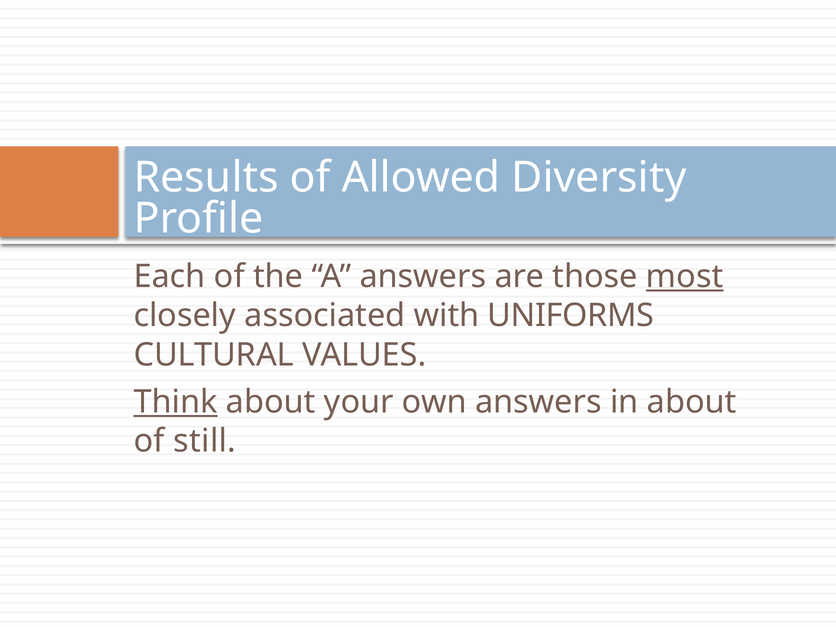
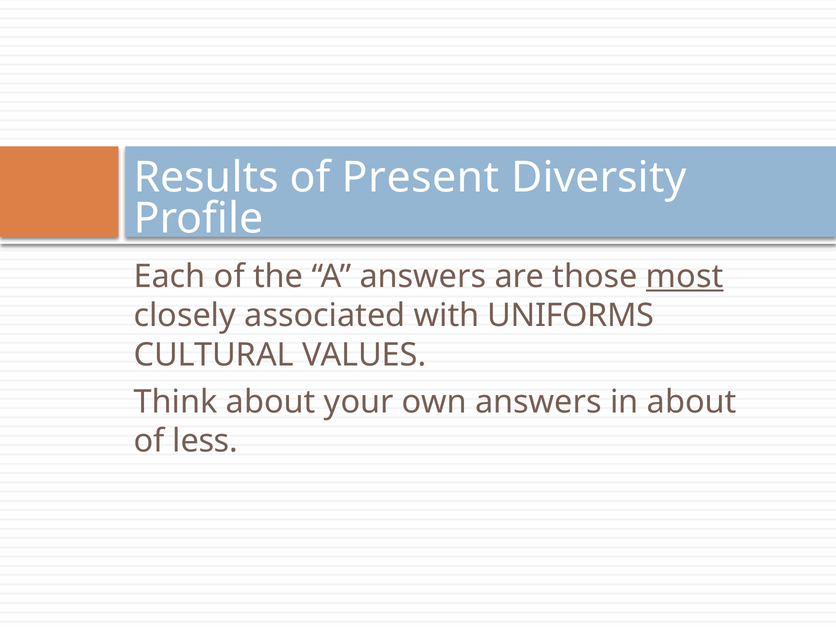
Allowed: Allowed -> Present (421, 177)
Think underline: present -> none (176, 402)
still: still -> less (205, 441)
